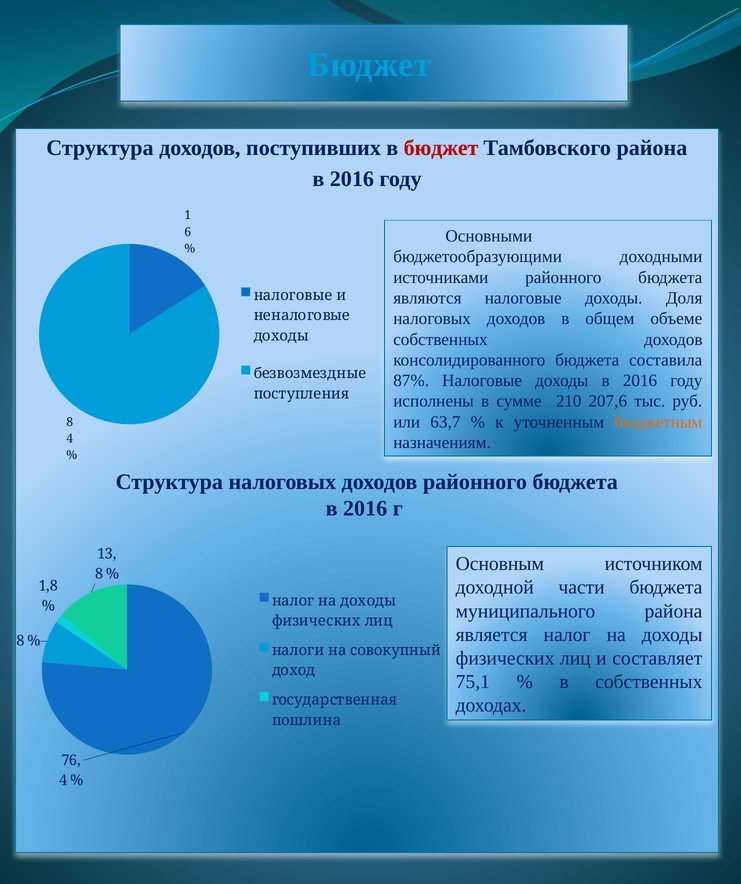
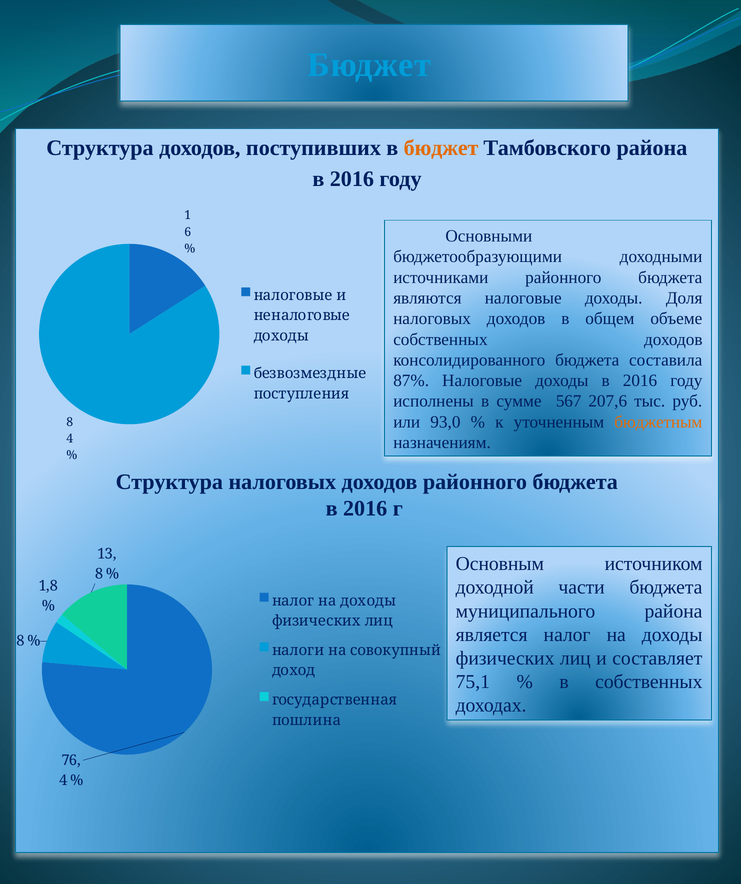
бюджет colour: red -> orange (441, 148)
210: 210 -> 567 (569, 401)
63,7: 63,7 -> 93,0 (445, 422)
